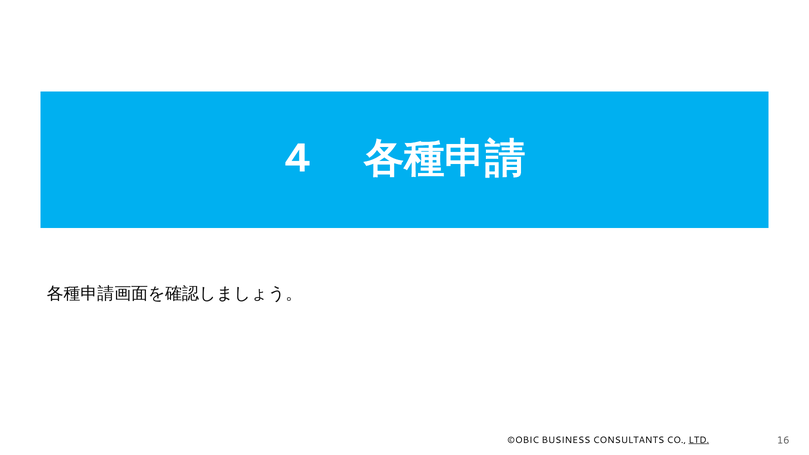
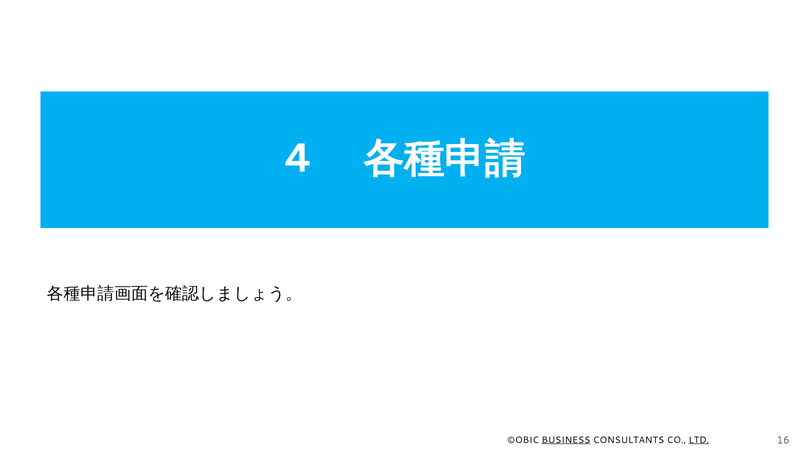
BUSINESS underline: none -> present (566, 440)
